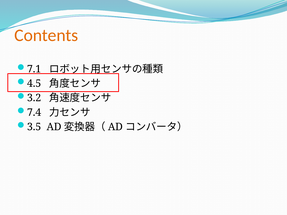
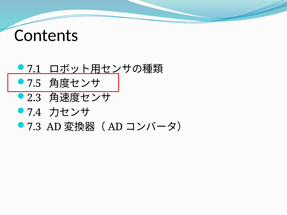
Contents colour: orange -> black (46, 35)
4.5: 4.5 -> 7.5 (34, 84)
3.2: 3.2 -> 2.3 (34, 98)
3.5: 3.5 -> 7.3 (34, 127)
